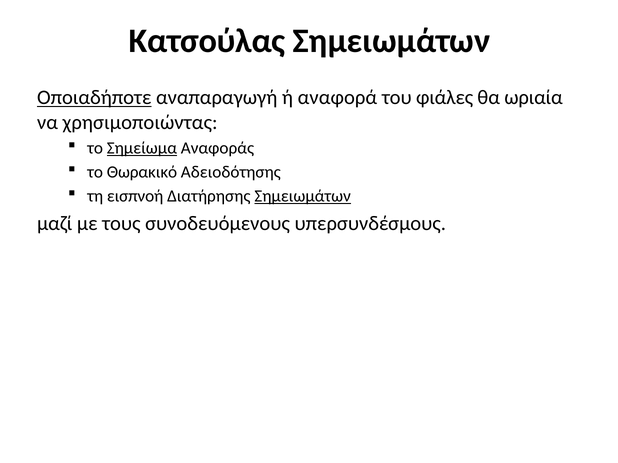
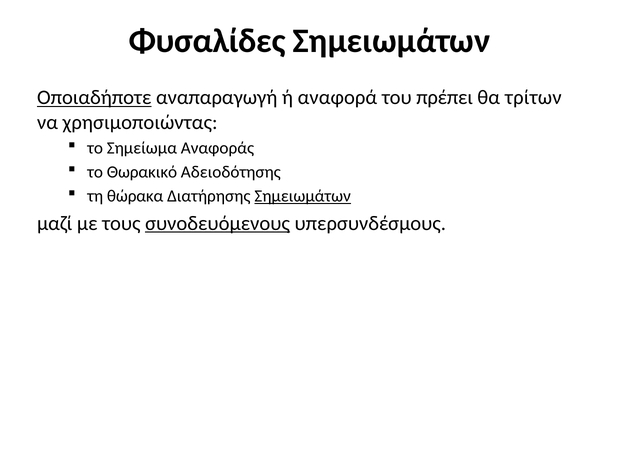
Κατσούλας: Κατσούλας -> Φυσαλίδες (207, 41)
φιάλες: φιάλες -> πρέπει (445, 98)
ωριαία: ωριαία -> τρίτων (533, 98)
Σημείωμα underline: present -> none (142, 148)
εισπνοή: εισπνοή -> θώρακα (135, 196)
συνοδευόμενους underline: none -> present (218, 224)
